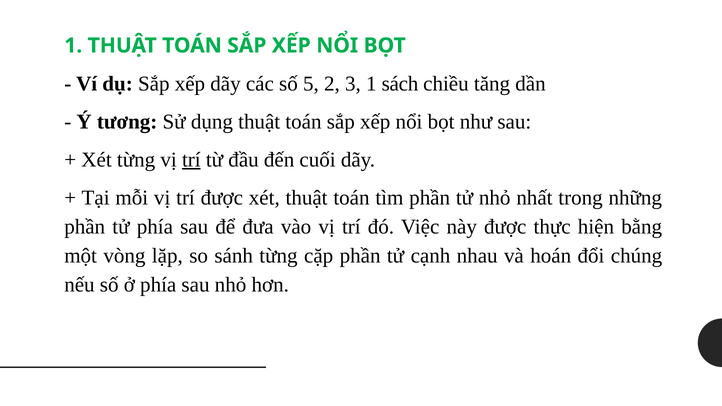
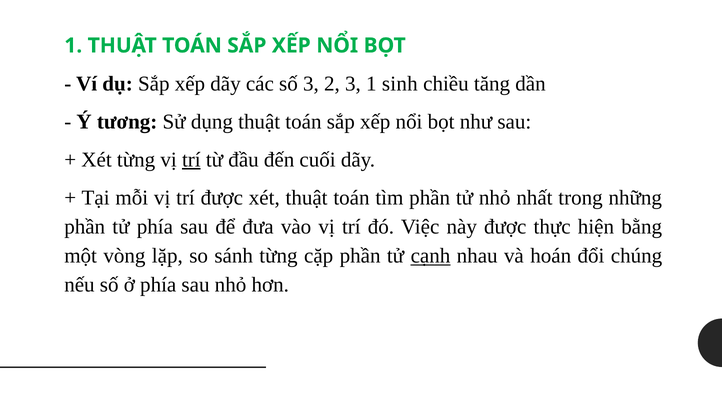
số 5: 5 -> 3 (311, 84)
sách: sách -> sinh (400, 84)
cạnh underline: none -> present (430, 256)
